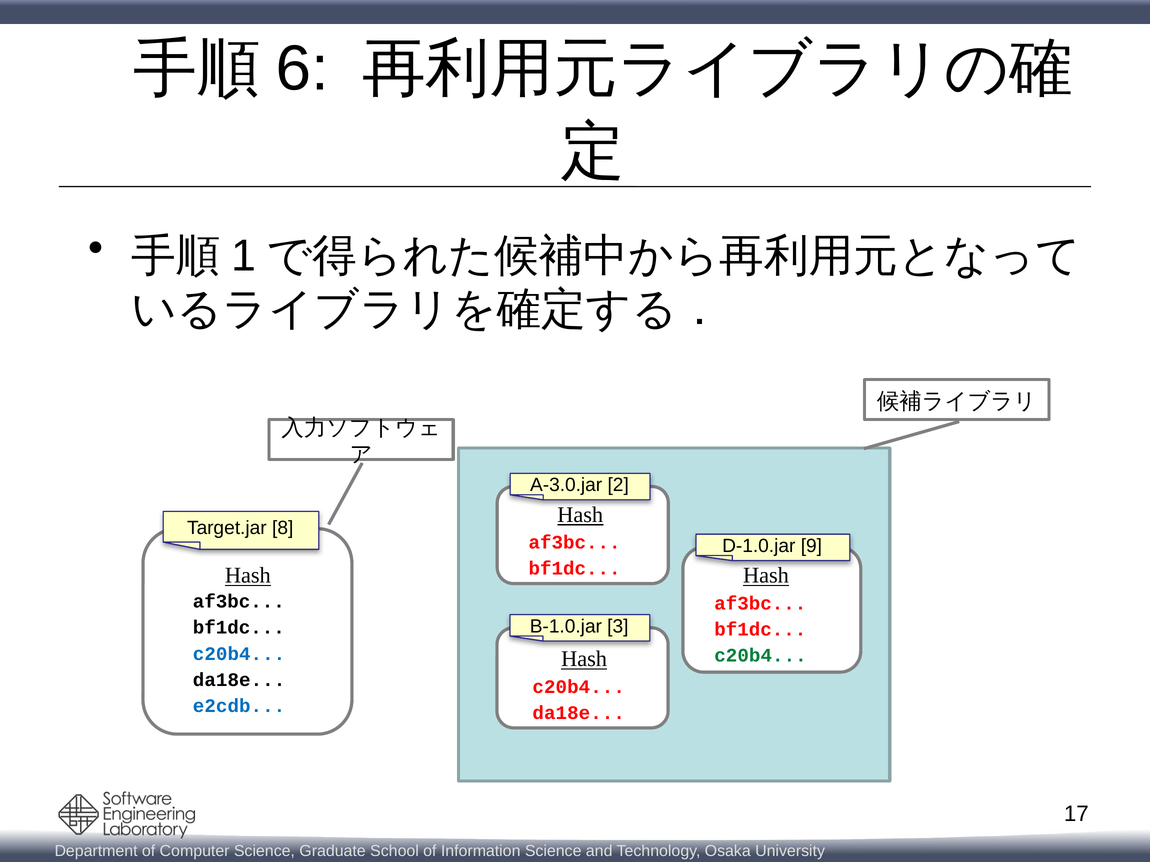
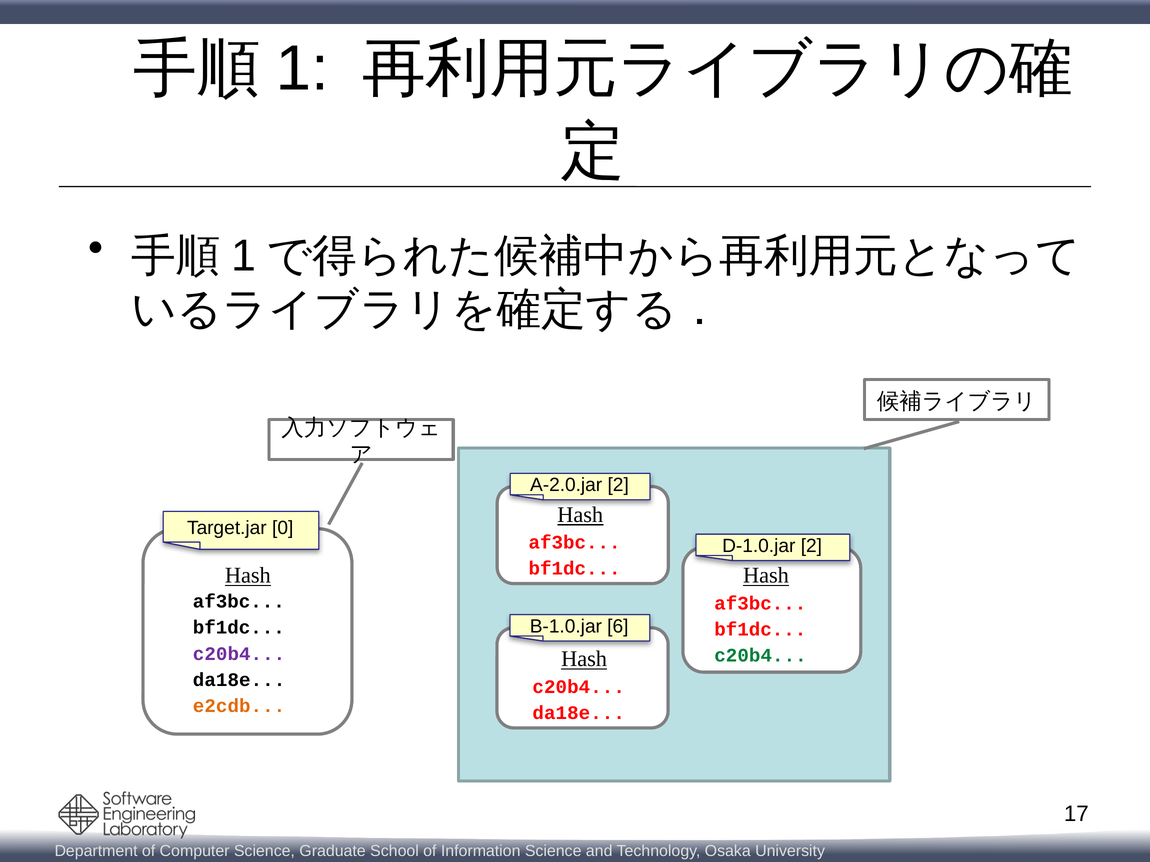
6: 6 -> 1 (303, 69)
A-3.0.jar: A-3.0.jar -> A-2.0.jar (566, 485)
8: 8 -> 0 (283, 528)
D-1.0.jar 9: 9 -> 2 (811, 546)
3: 3 -> 6 (618, 627)
c20b4 colour: blue -> purple (239, 654)
e2cdb colour: blue -> orange (239, 706)
